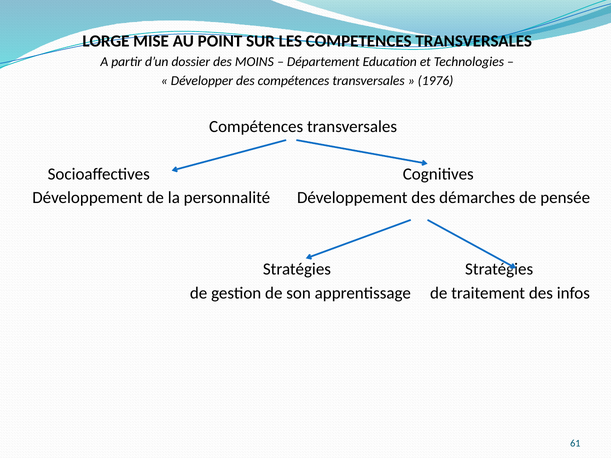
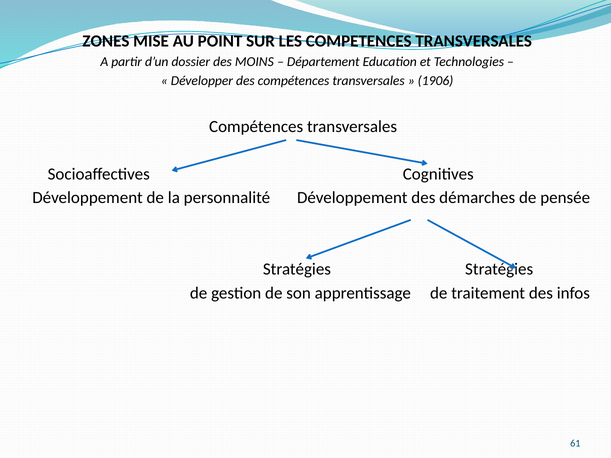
LORGE: LORGE -> ZONES (106, 41)
1976: 1976 -> 1906 (436, 81)
